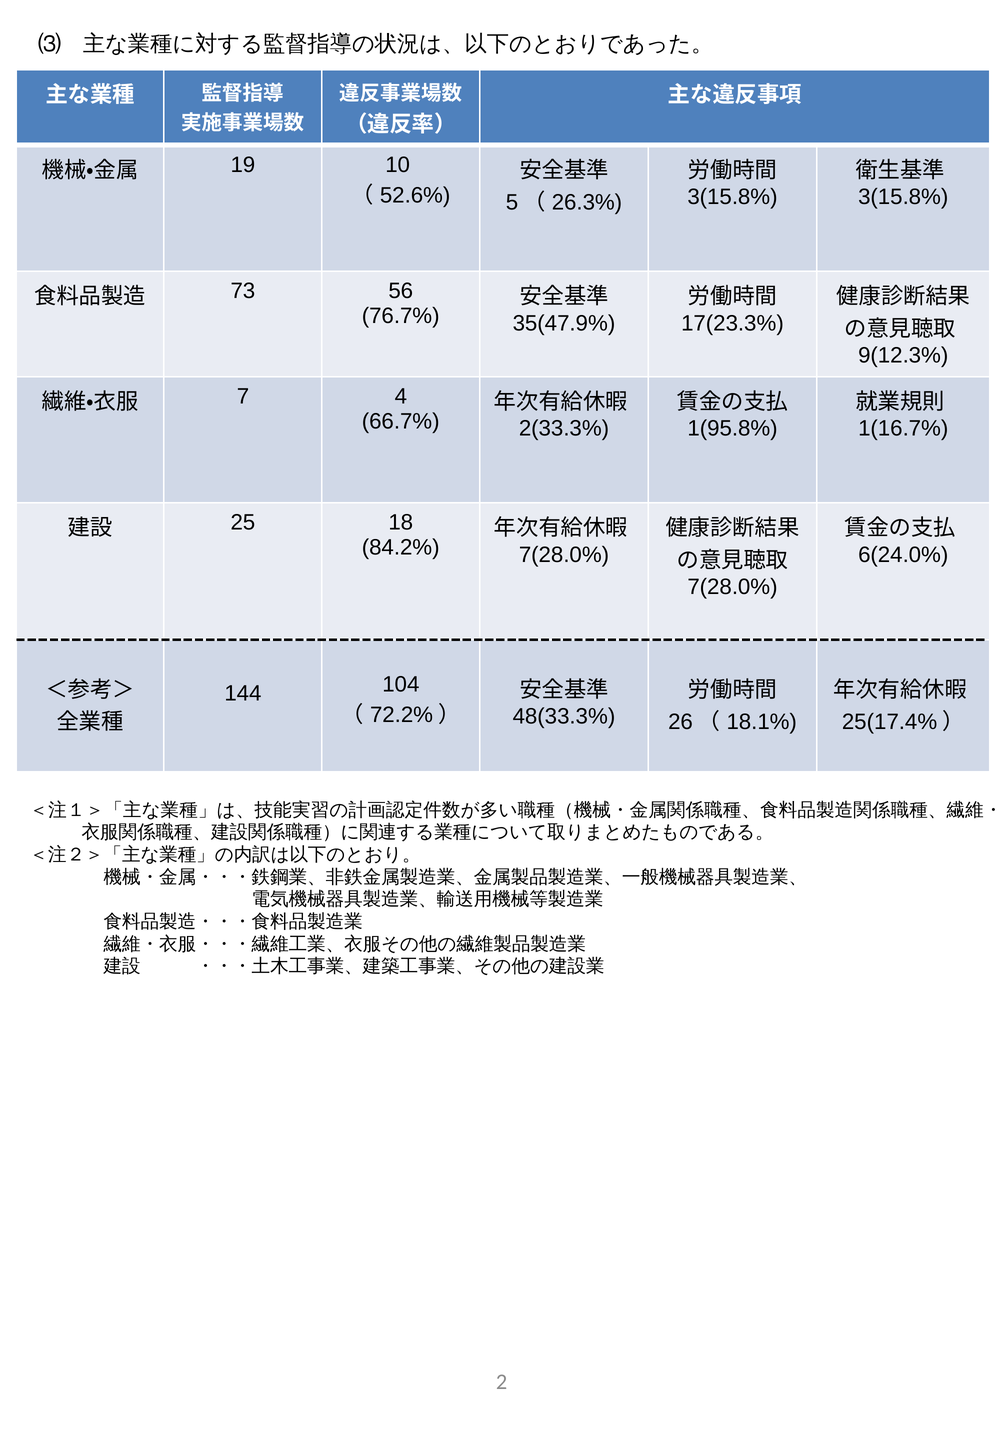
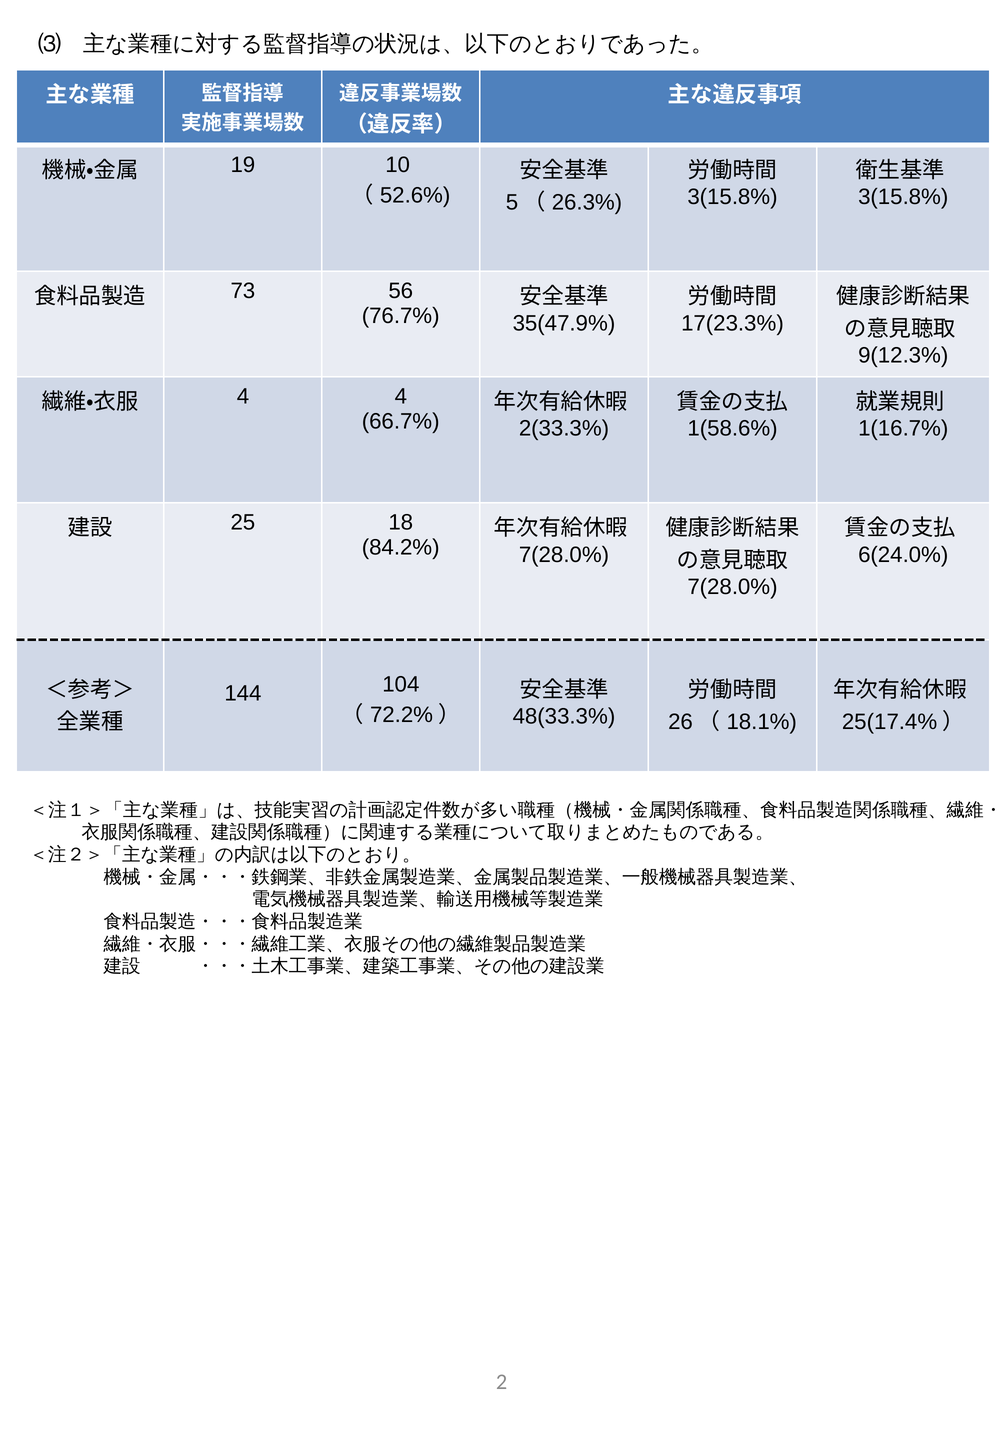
7: 7 -> 4 (243, 396)
1(95.8%: 1(95.8% -> 1(58.6% (733, 429)
